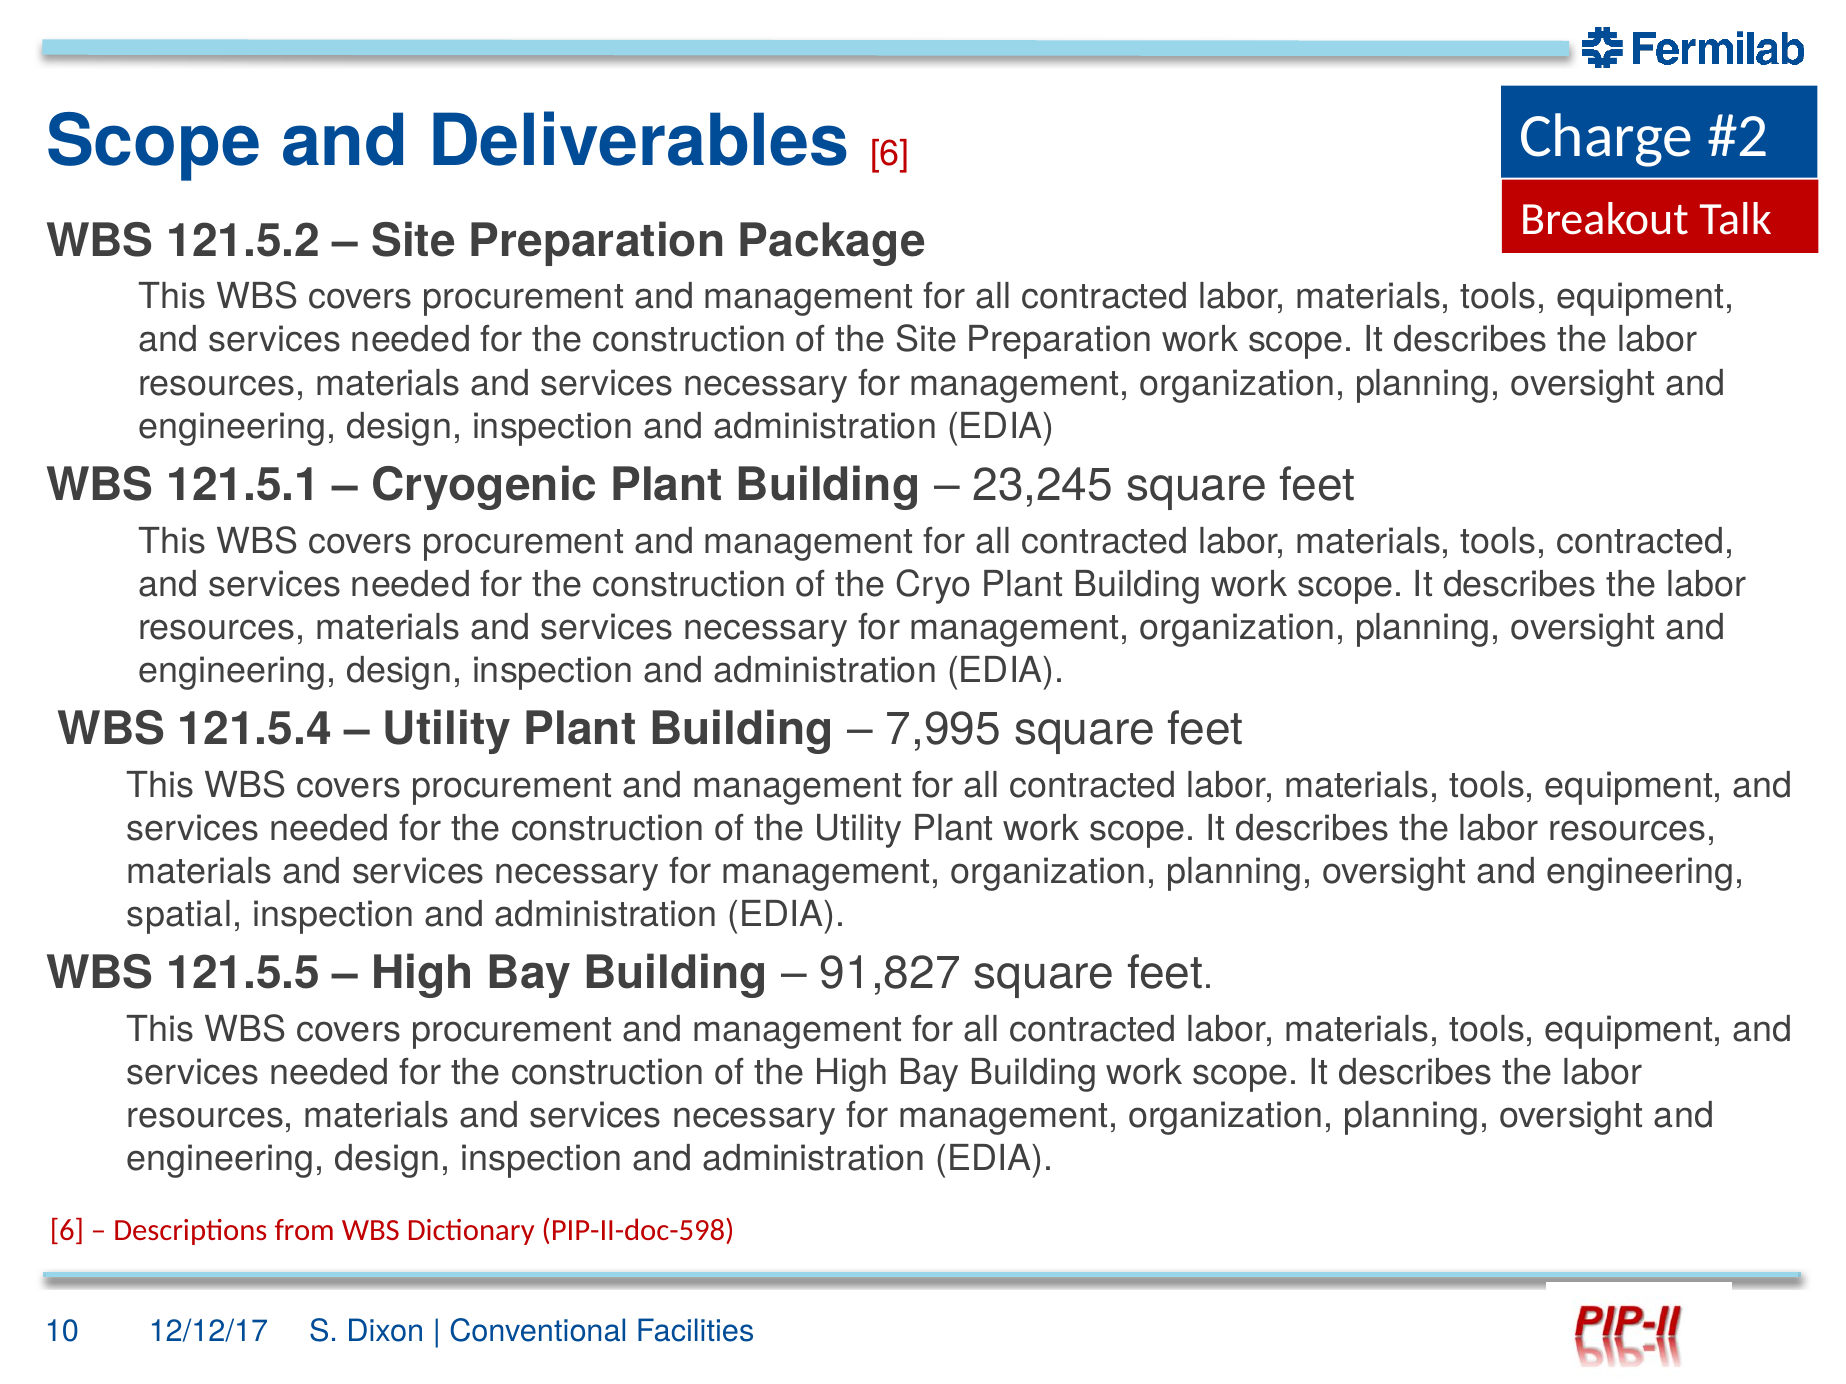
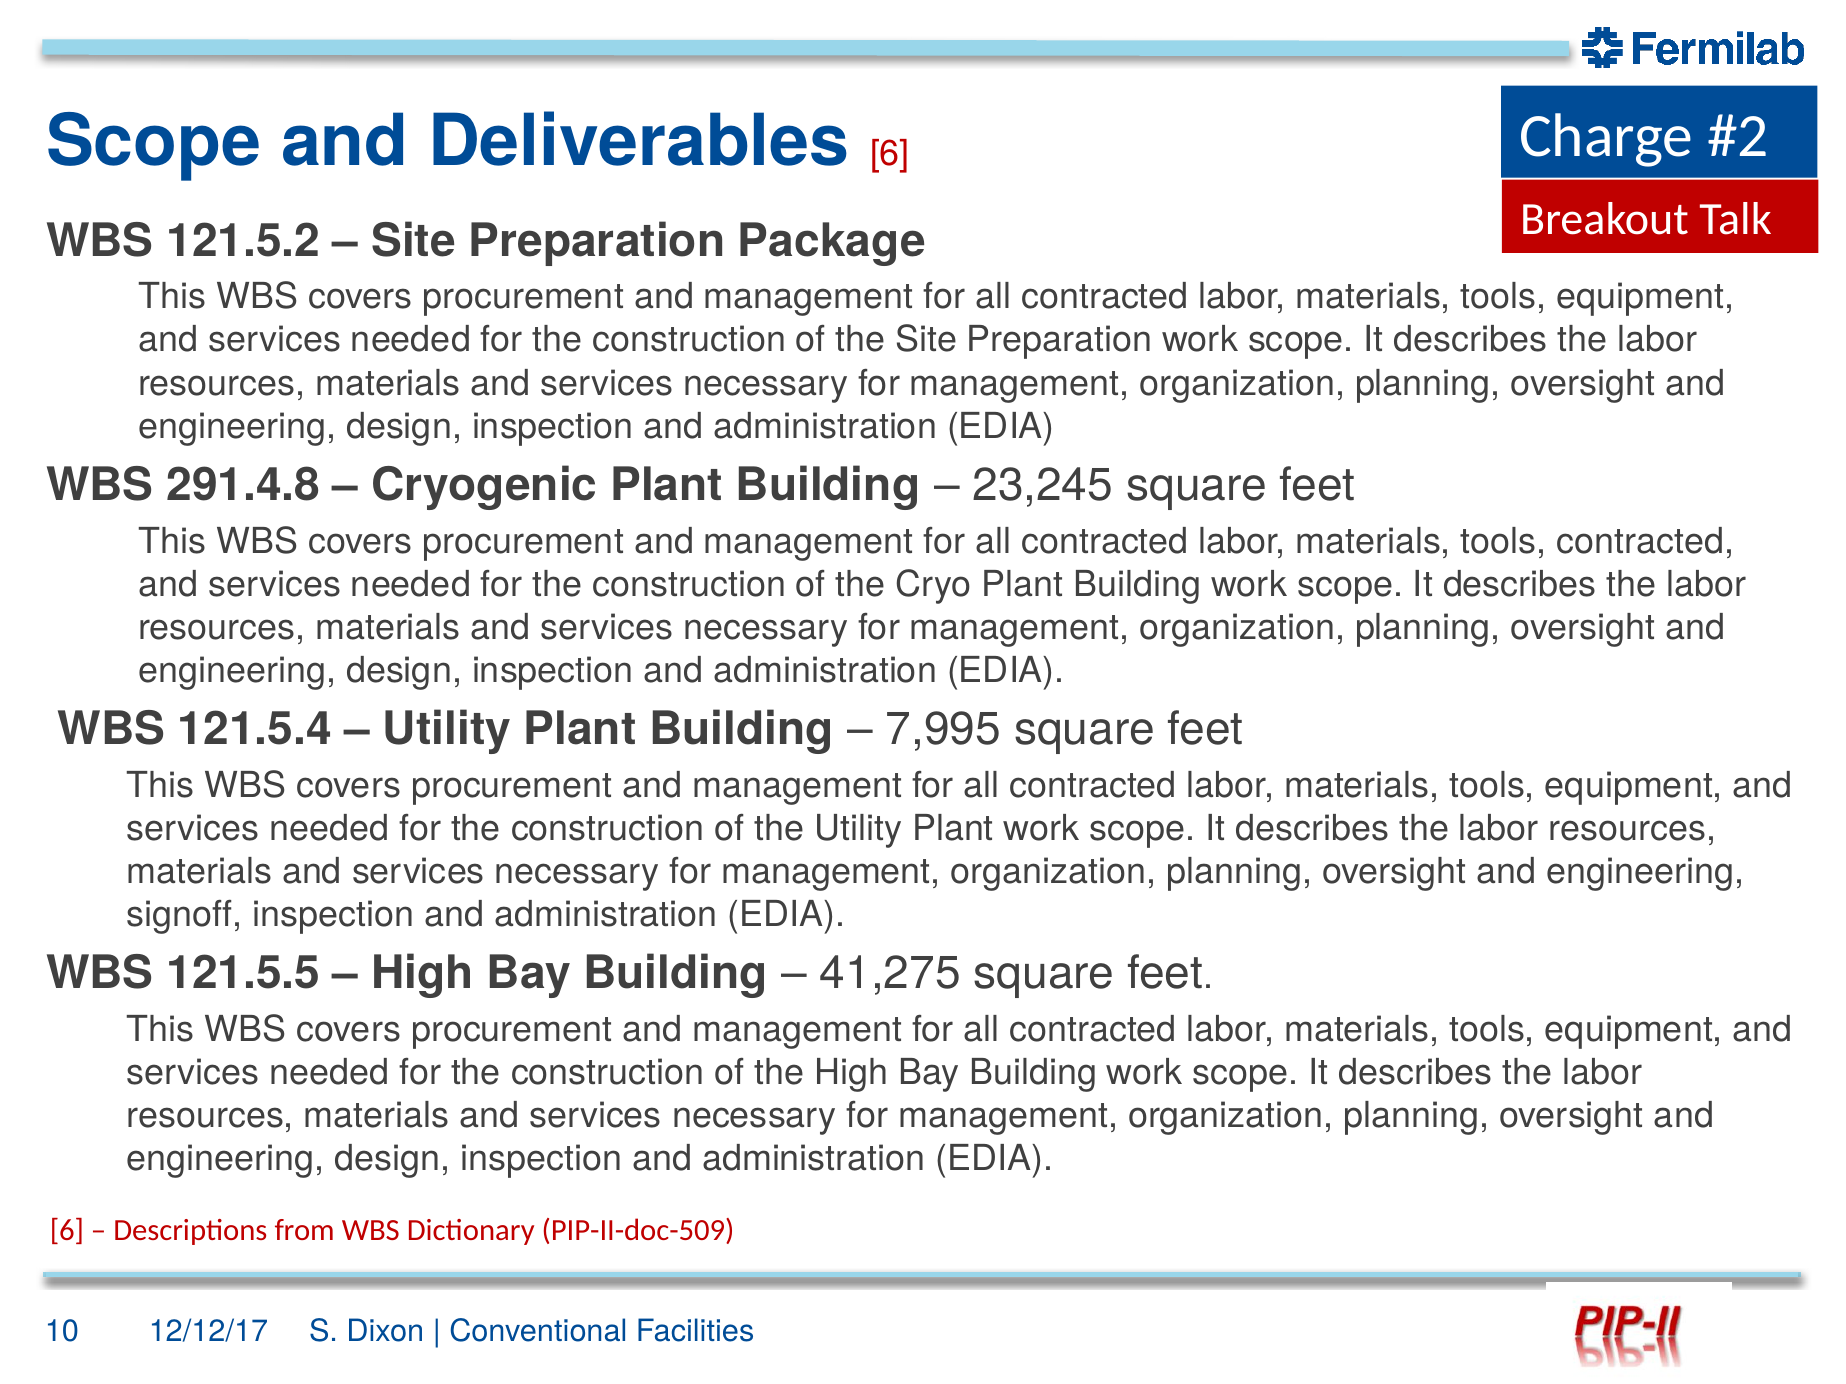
121.5.1: 121.5.1 -> 291.4.8 (243, 486)
spatial: spatial -> signoff (185, 915)
91,827: 91,827 -> 41,275 (890, 974)
PIP-II-doc-598: PIP-II-doc-598 -> PIP-II-doc-509 (638, 1231)
